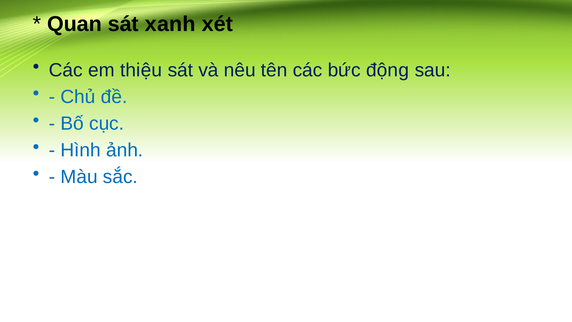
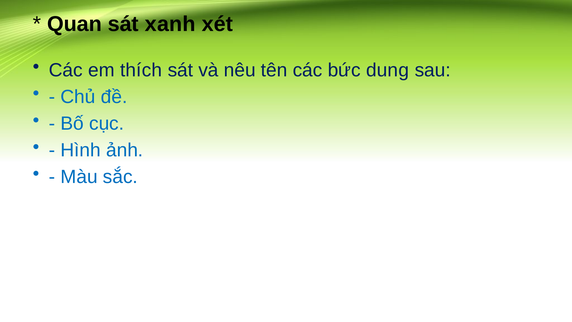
thiệu: thiệu -> thích (141, 70)
động: động -> dung (388, 70)
